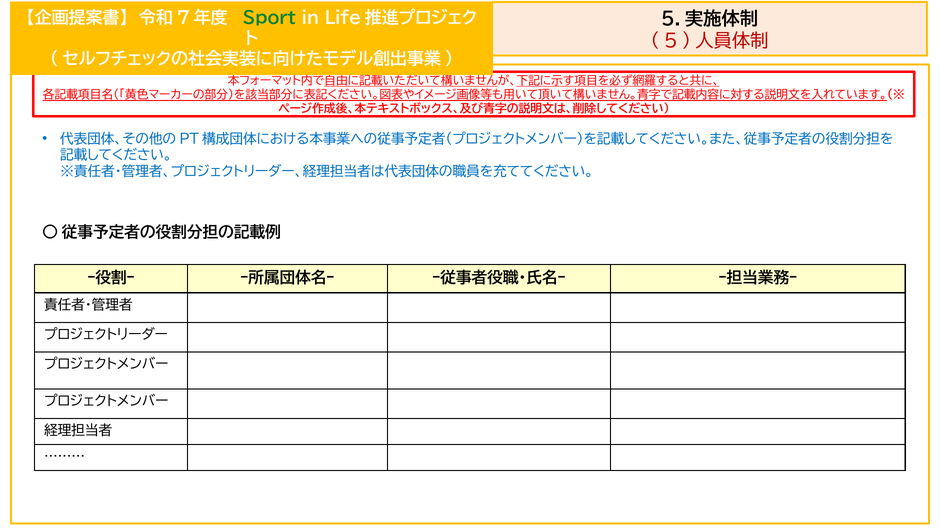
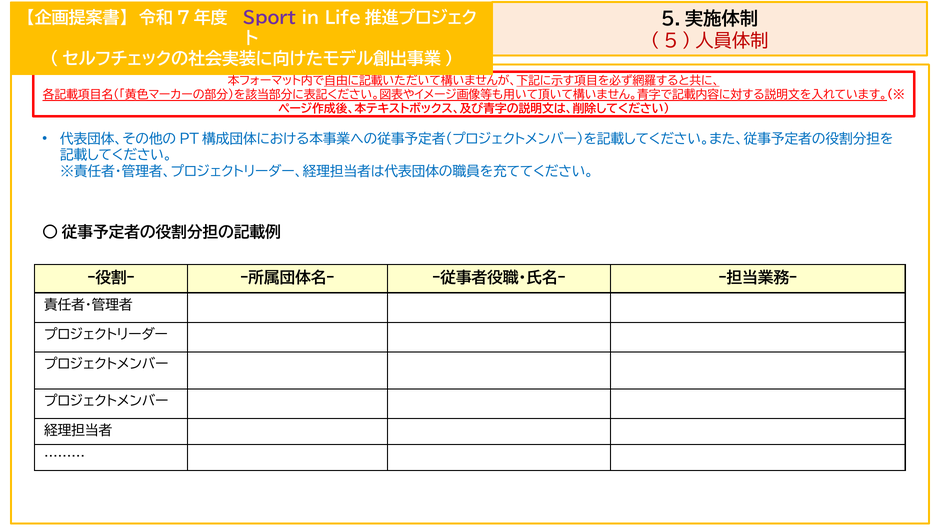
Sport colour: green -> purple (269, 18)
